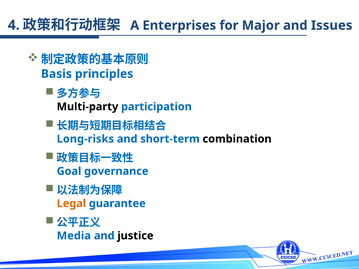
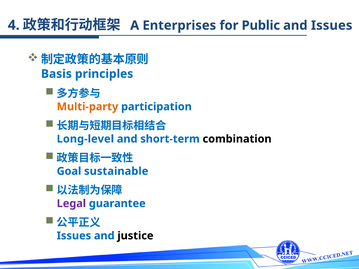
Major: Major -> Public (261, 25)
Multi-party colour: black -> orange (87, 107)
Long-risks: Long-risks -> Long-level (85, 139)
governance: governance -> sustainable (116, 171)
Legal colour: orange -> purple (71, 204)
Media: Media -> Issues (74, 236)
